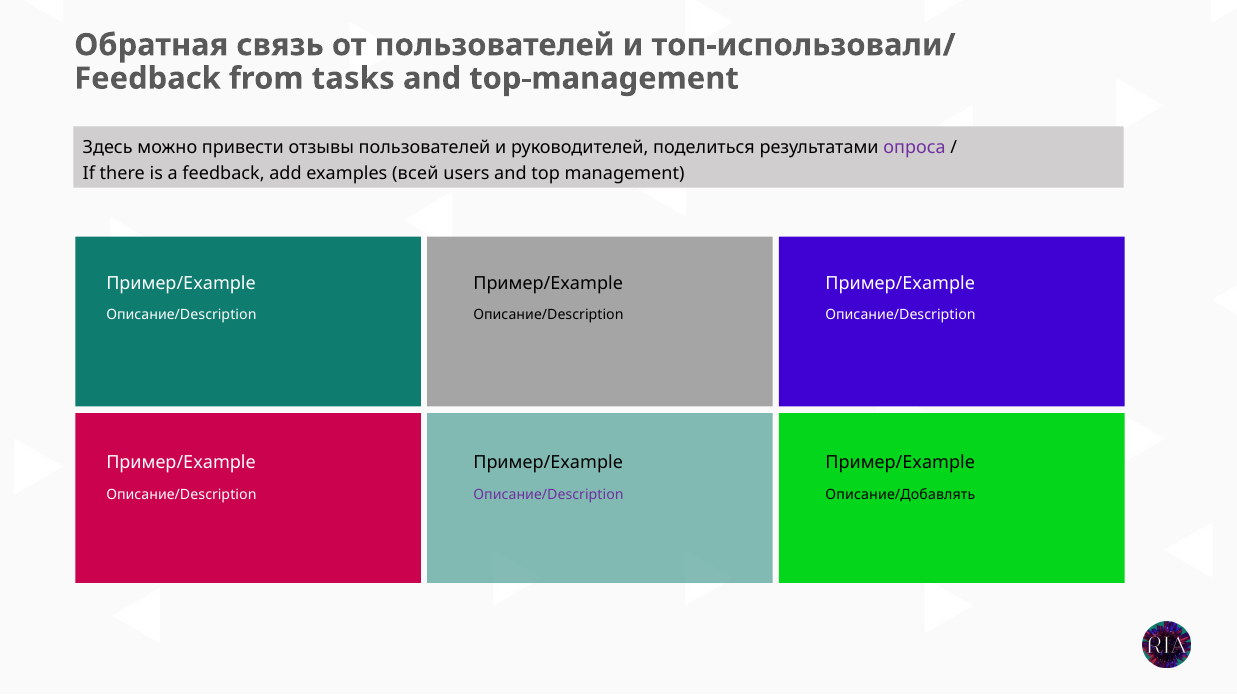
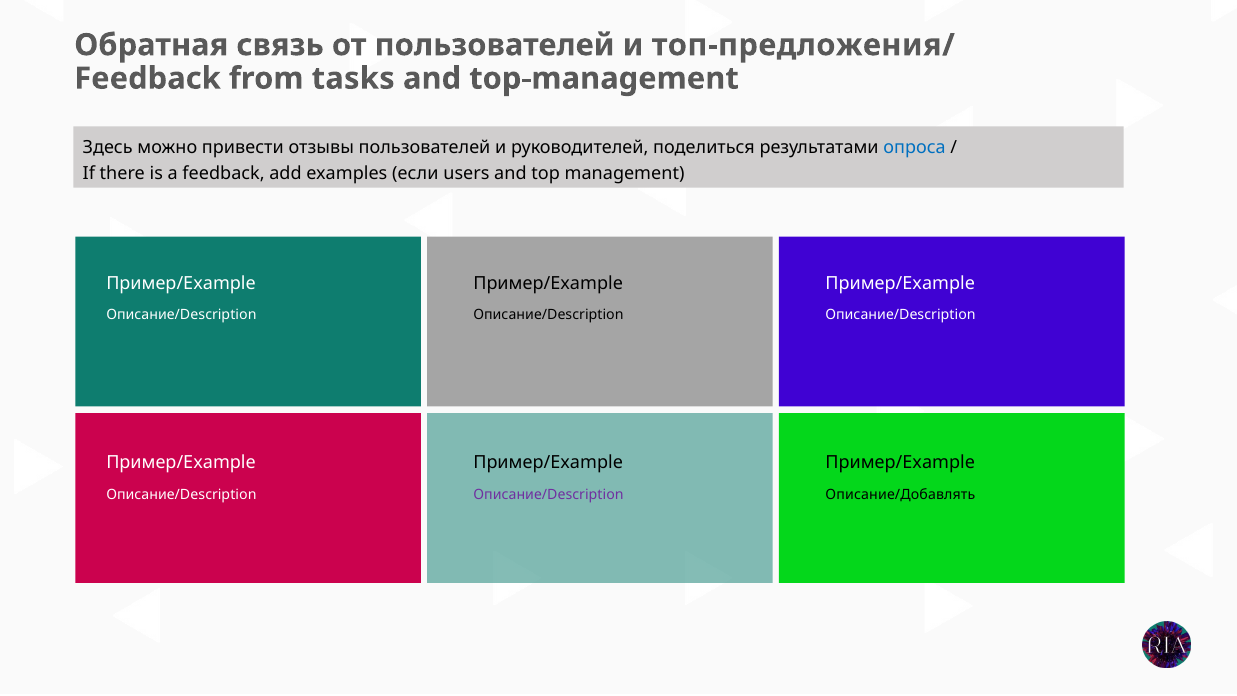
топ-использовали/: топ-использовали/ -> топ-предложения/ (803, 45)
опроса colour: purple -> blue (915, 147)
всей: всей -> если (415, 173)
